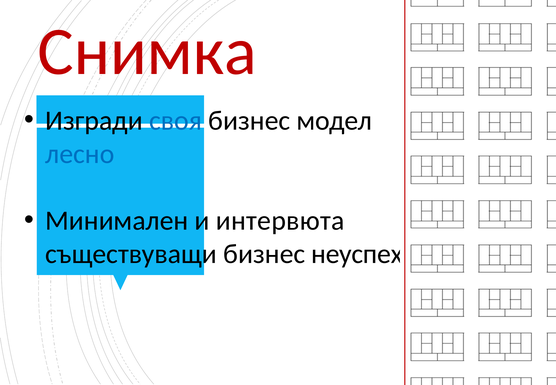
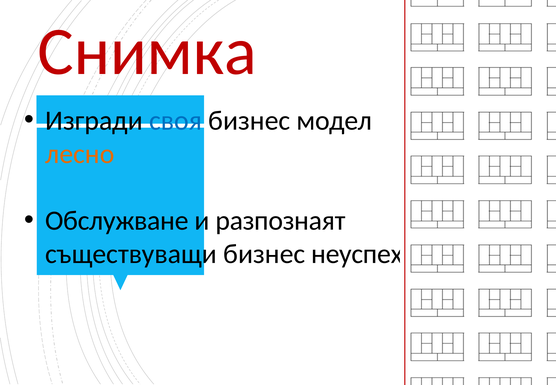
лесно colour: blue -> orange (80, 154)
Минимален: Минимален -> Обслужване (117, 221)
интервюта: интервюта -> разпознаят (281, 221)
